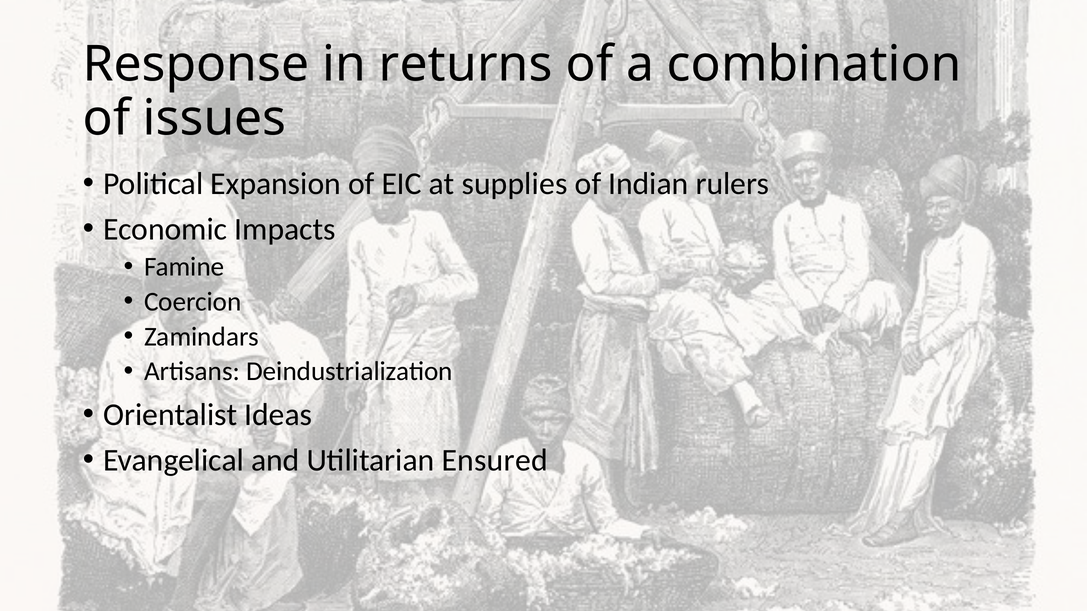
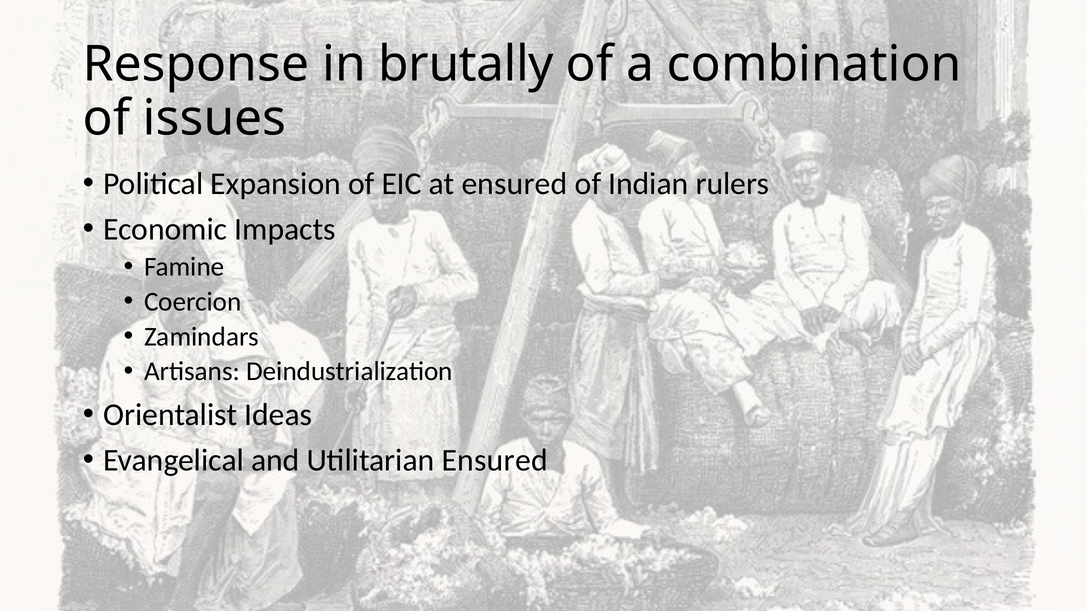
returns: returns -> brutally (466, 64)
at supplies: supplies -> ensured (515, 184)
